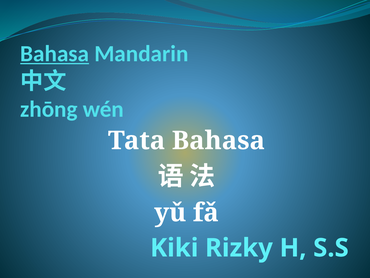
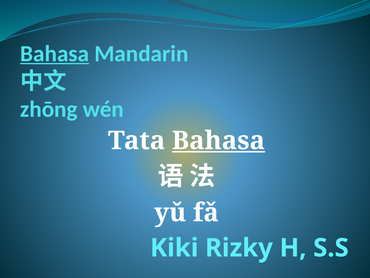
Bahasa underline: none -> present (218, 140)
